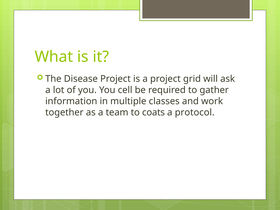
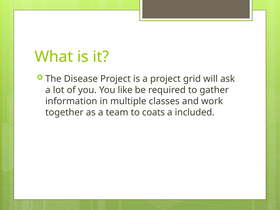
cell: cell -> like (125, 90)
protocol: protocol -> included (195, 112)
